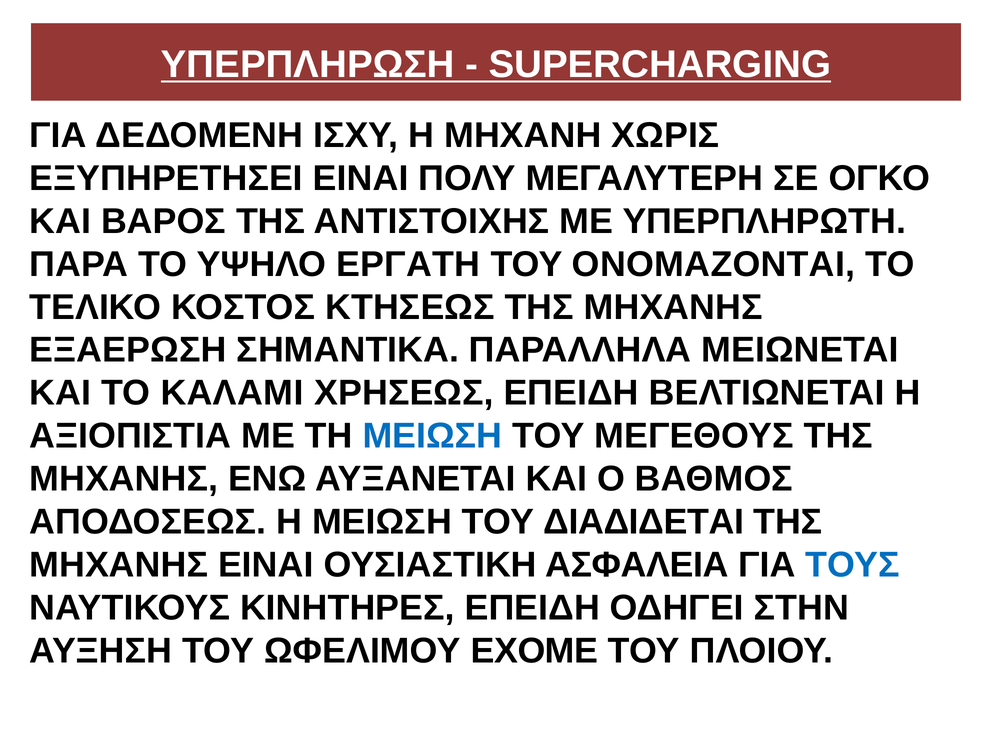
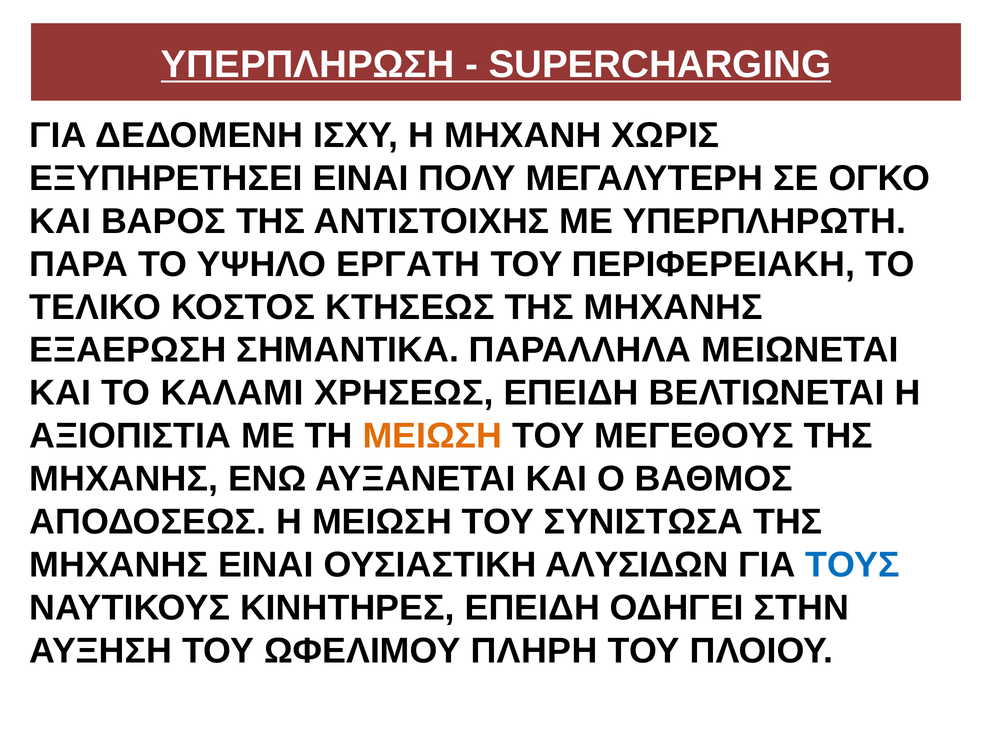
ΟΝΟΜΑΖΟΝΤΑΙ: ΟΝΟΜΑΖΟΝΤΑΙ -> ΠΕΡΙΦΕΡΕΙΑΚΗ (714, 264)
ΜΕΙΩΣΗ colour: blue -> orange (432, 436)
ΔΙΑΔΙΔΕΤΑΙ: ΔΙΑΔΙΔΕΤΑΙ -> ΣΥΝΙΣΤΩΣΑ (644, 522)
ΑΣΦΑΛΕΙΑ: ΑΣΦΑΛΕΙΑ -> ΑΛΥΣΙΔΩΝ (637, 565)
ΕΧΟΜΕ: ΕΧΟΜΕ -> ΠΛΗΡΗ (534, 651)
